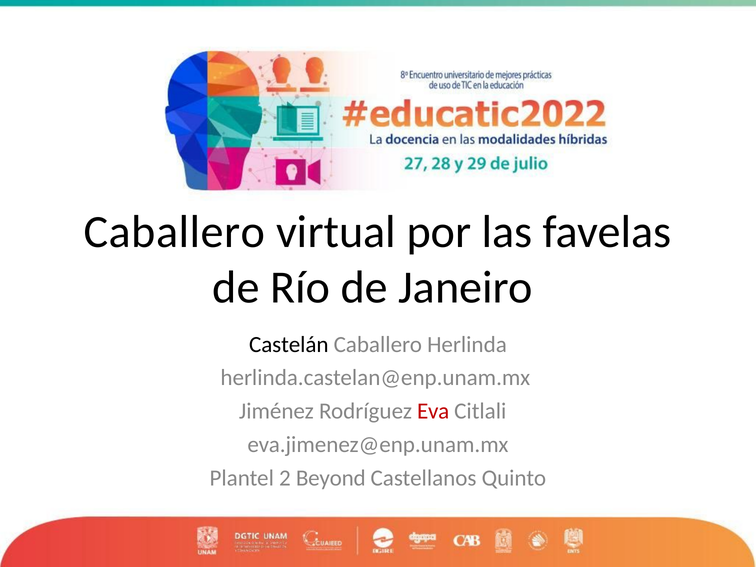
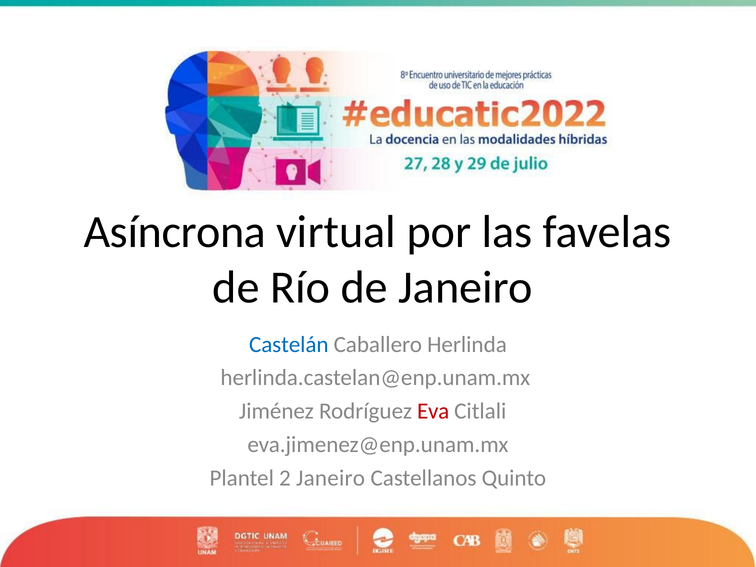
Caballero: Caballero -> Asíncrona (175, 232)
Castelán colour: black -> blue (289, 344)
2 Beyond: Beyond -> Janeiro (331, 478)
